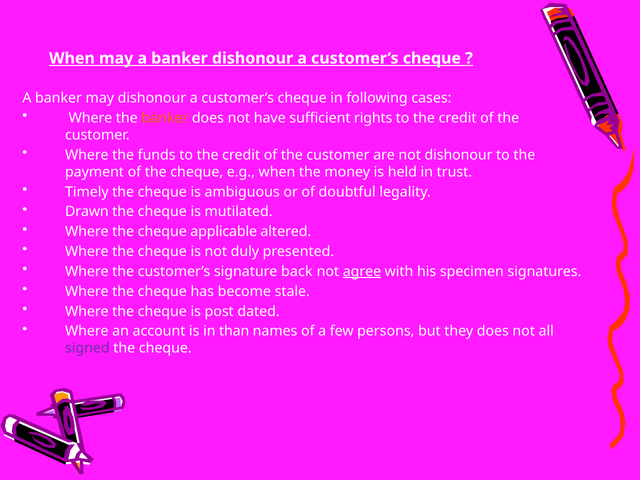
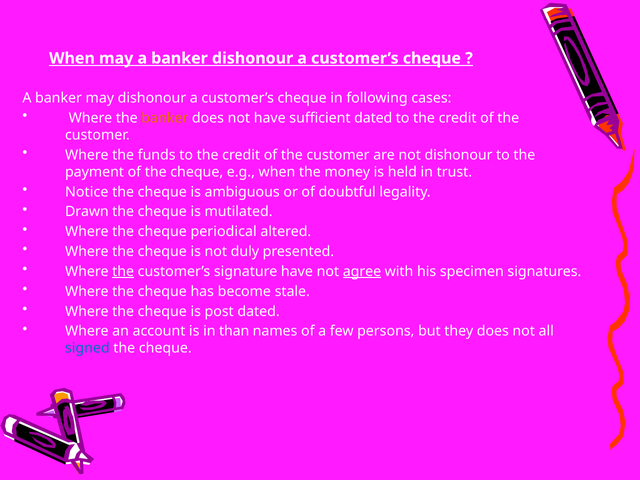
sufficient rights: rights -> dated (373, 118)
Timely: Timely -> Notice (87, 192)
applicable: applicable -> periodical (224, 232)
the underline: none -> present (123, 272)
signature back: back -> have (297, 272)
signed colour: purple -> blue (87, 348)
